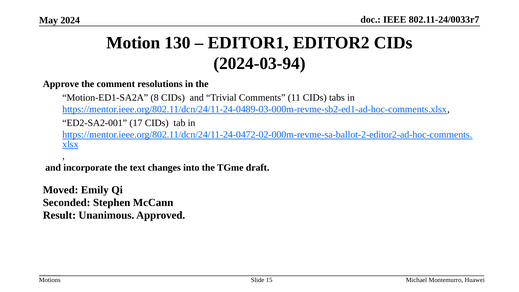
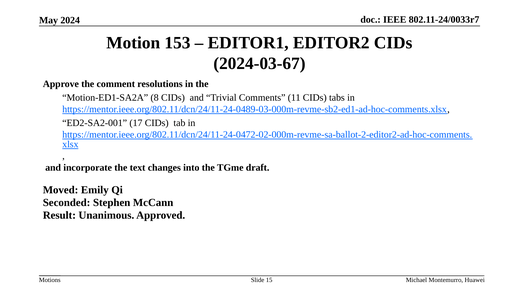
130: 130 -> 153 (177, 43)
2024-03-94: 2024-03-94 -> 2024-03-67 (259, 63)
